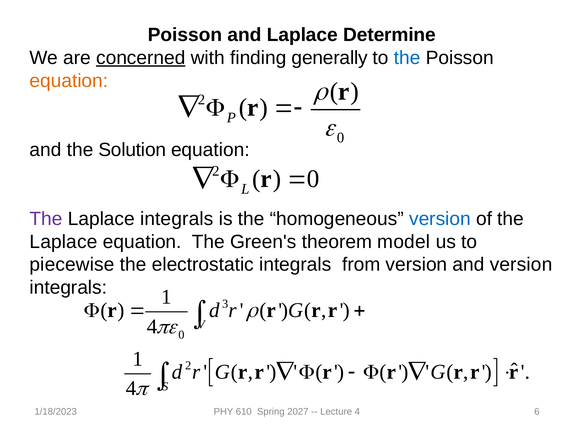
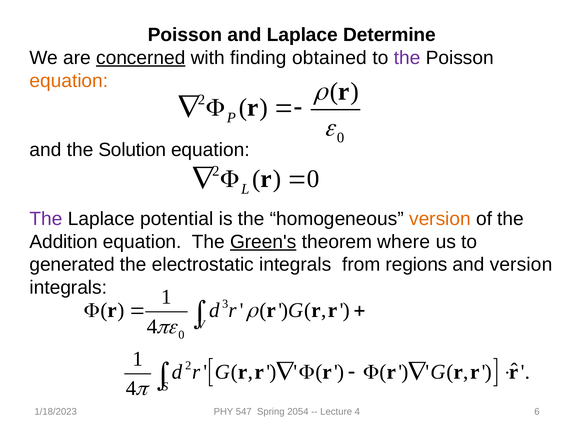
generally: generally -> obtained (329, 58)
the colour: blue -> purple (407, 58)
Laplace integrals: integrals -> potential (177, 218)
version colour: blue -> orange (440, 218)
Laplace: Laplace -> Addition (64, 241)
Green's underline: none -> present (263, 241)
model: model -> where (404, 241)
piecewise: piecewise -> generated (72, 264)
from version: version -> regions (417, 264)
610: 610 -> 547 (244, 411)
2027: 2027 -> 2054 (298, 411)
